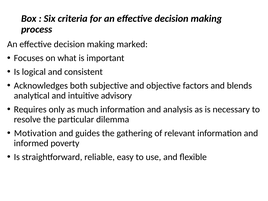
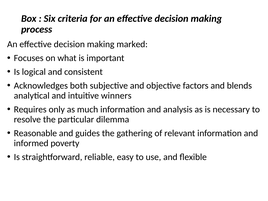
advisory: advisory -> winners (116, 96)
Motivation: Motivation -> Reasonable (35, 133)
